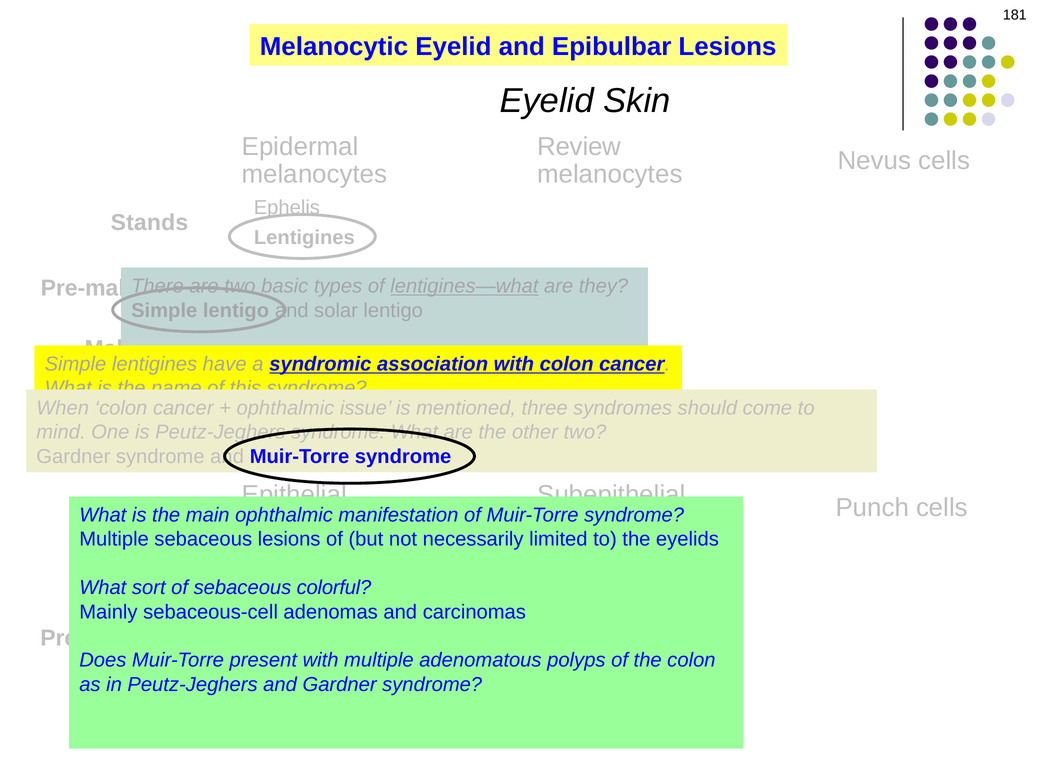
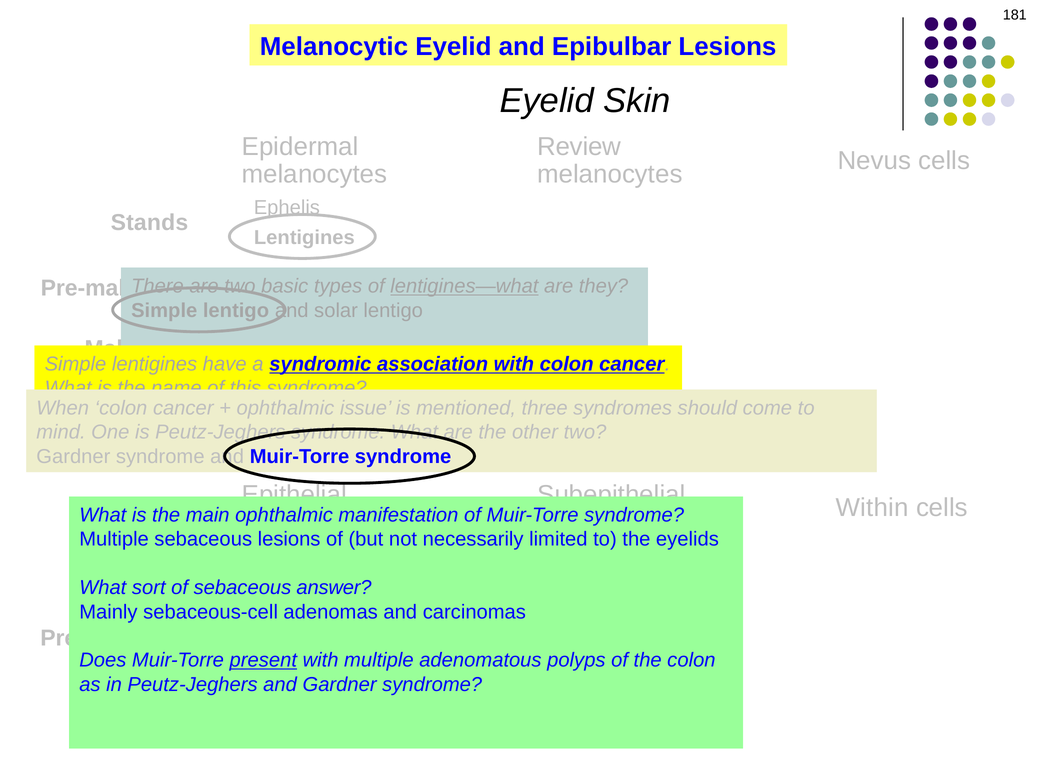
Punch: Punch -> Within (872, 508)
colorful: colorful -> answer (334, 588)
present underline: none -> present (263, 661)
